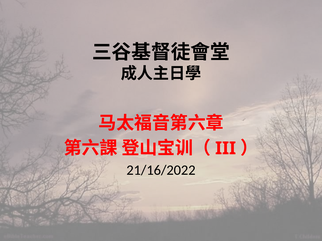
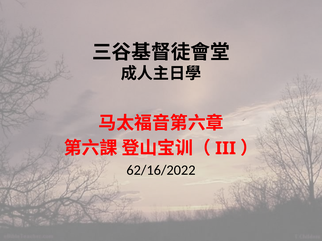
21/16/2022: 21/16/2022 -> 62/16/2022 (161, 171)
